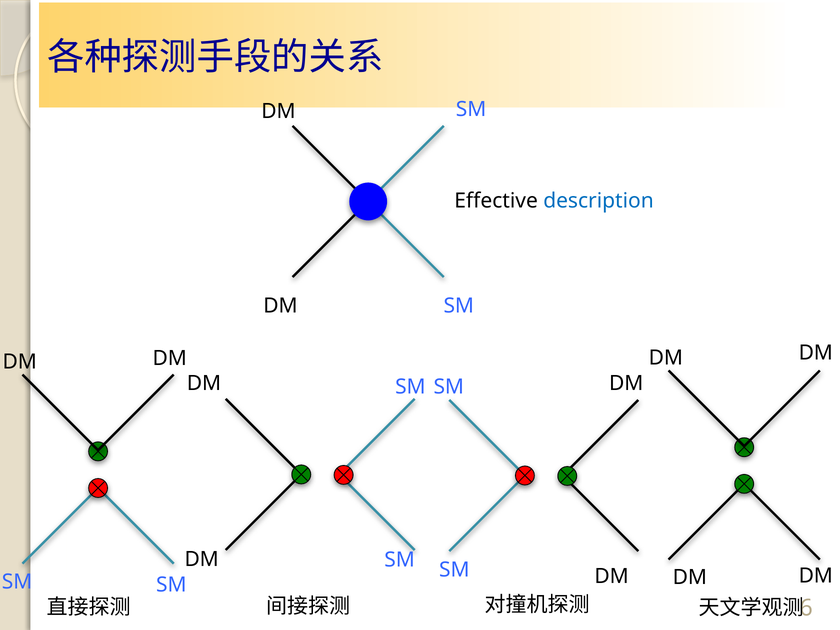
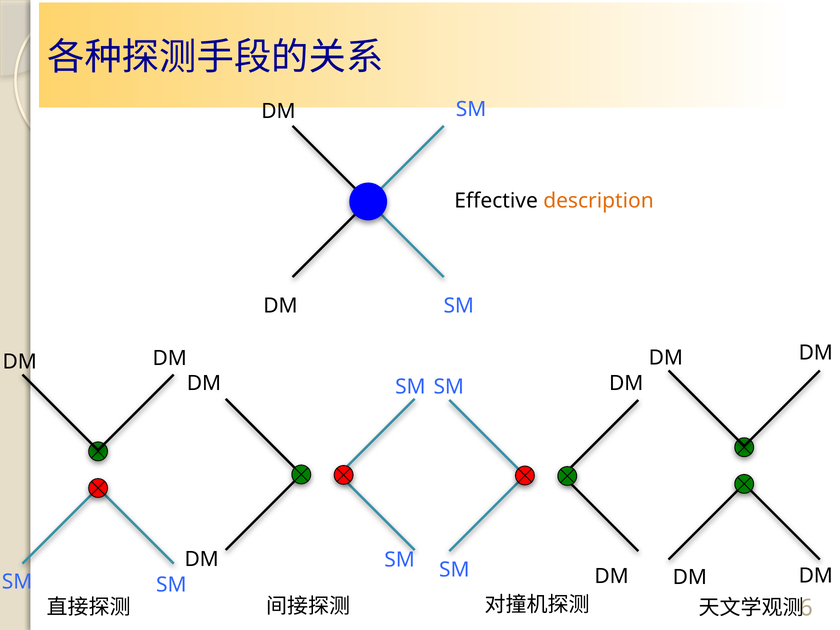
description colour: blue -> orange (598, 201)
